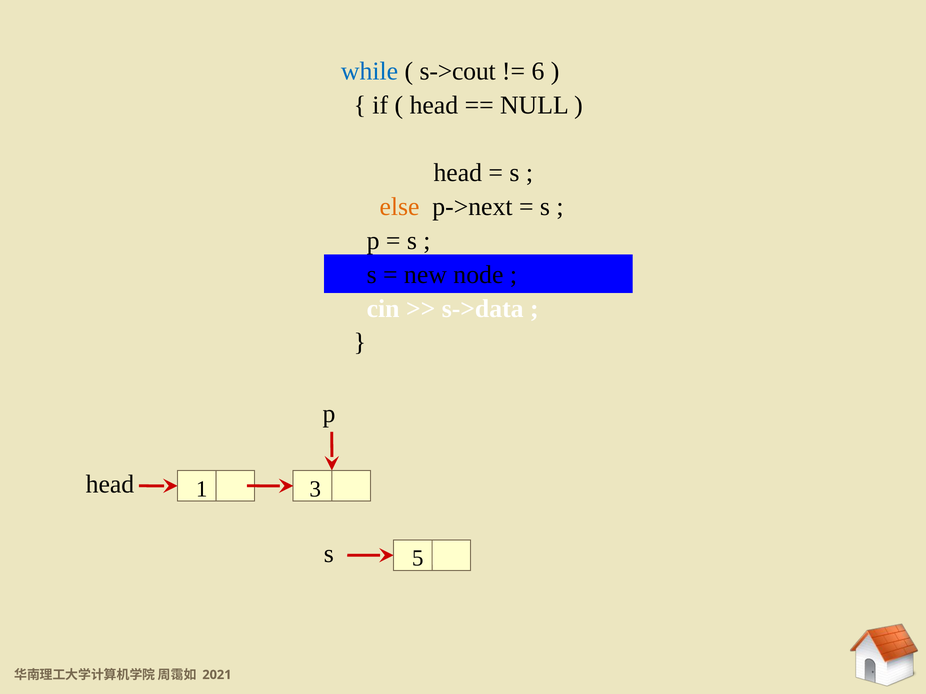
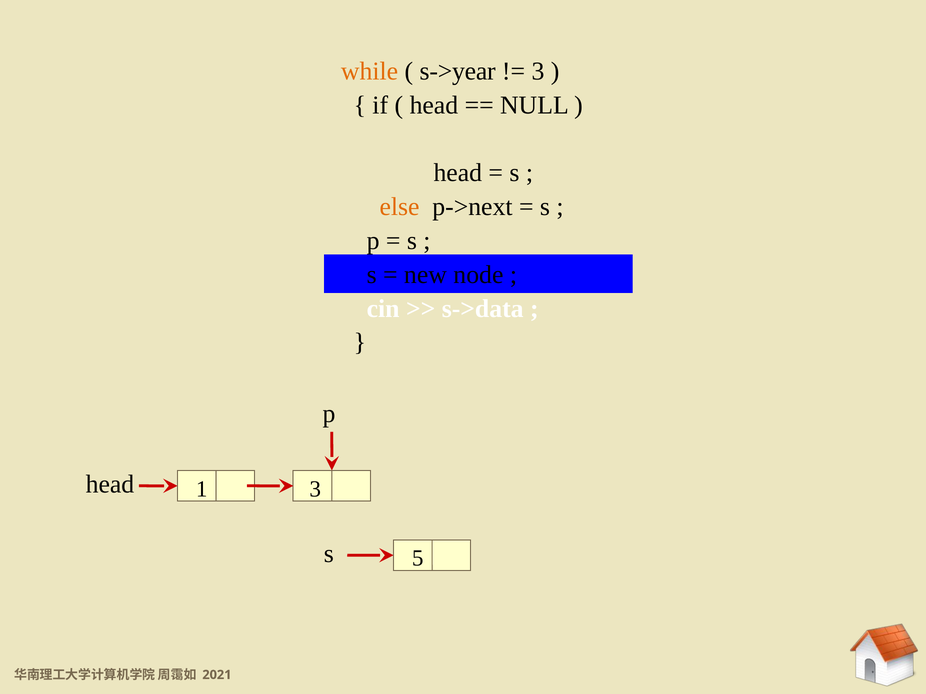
while colour: blue -> orange (369, 71)
s->cout: s->cout -> s->year (458, 71)
6: 6 -> 3 (538, 71)
